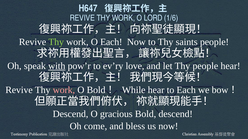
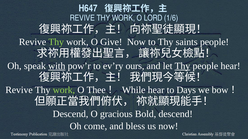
O Each: Each -> Give (111, 42)
love: love -> ours (135, 66)
Thy underline: none -> present (182, 66)
work colour: pink -> light green (64, 90)
O Bold: Bold -> Thee (96, 90)
to Each: Each -> Days (186, 90)
